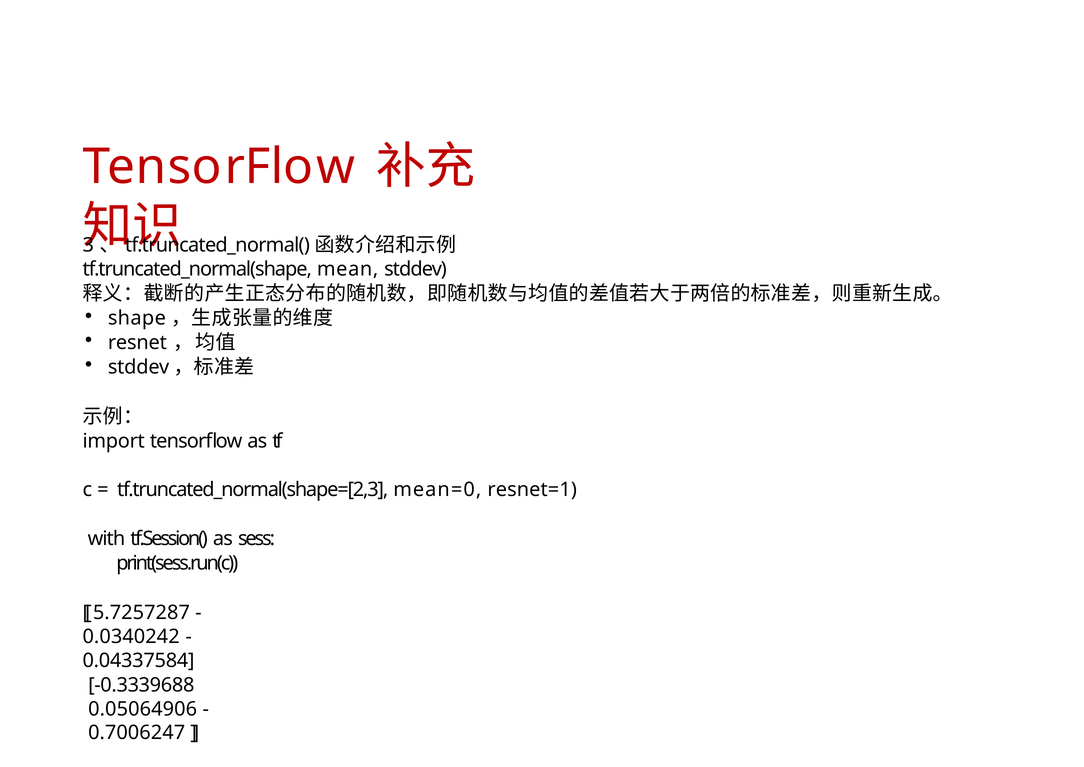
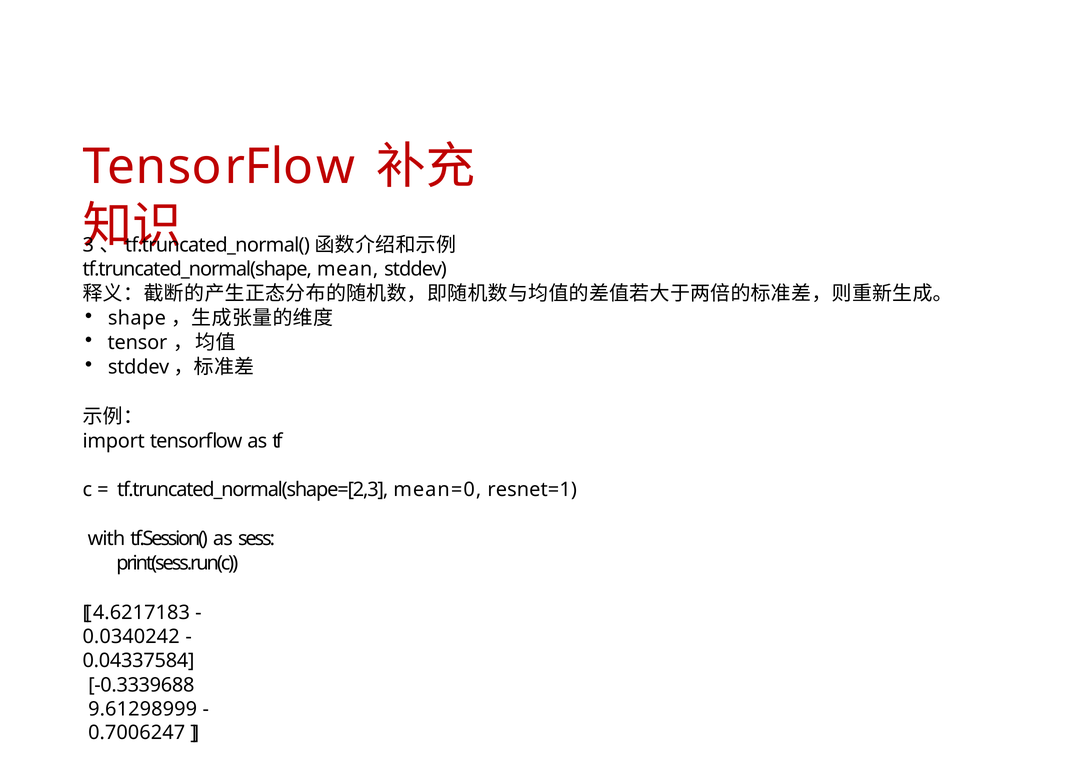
resnet: resnet -> tensor (137, 342)
5.7257287: 5.7257287 -> 4.6217183 (141, 613)
0.05064906: 0.05064906 -> 9.61298999 (143, 709)
